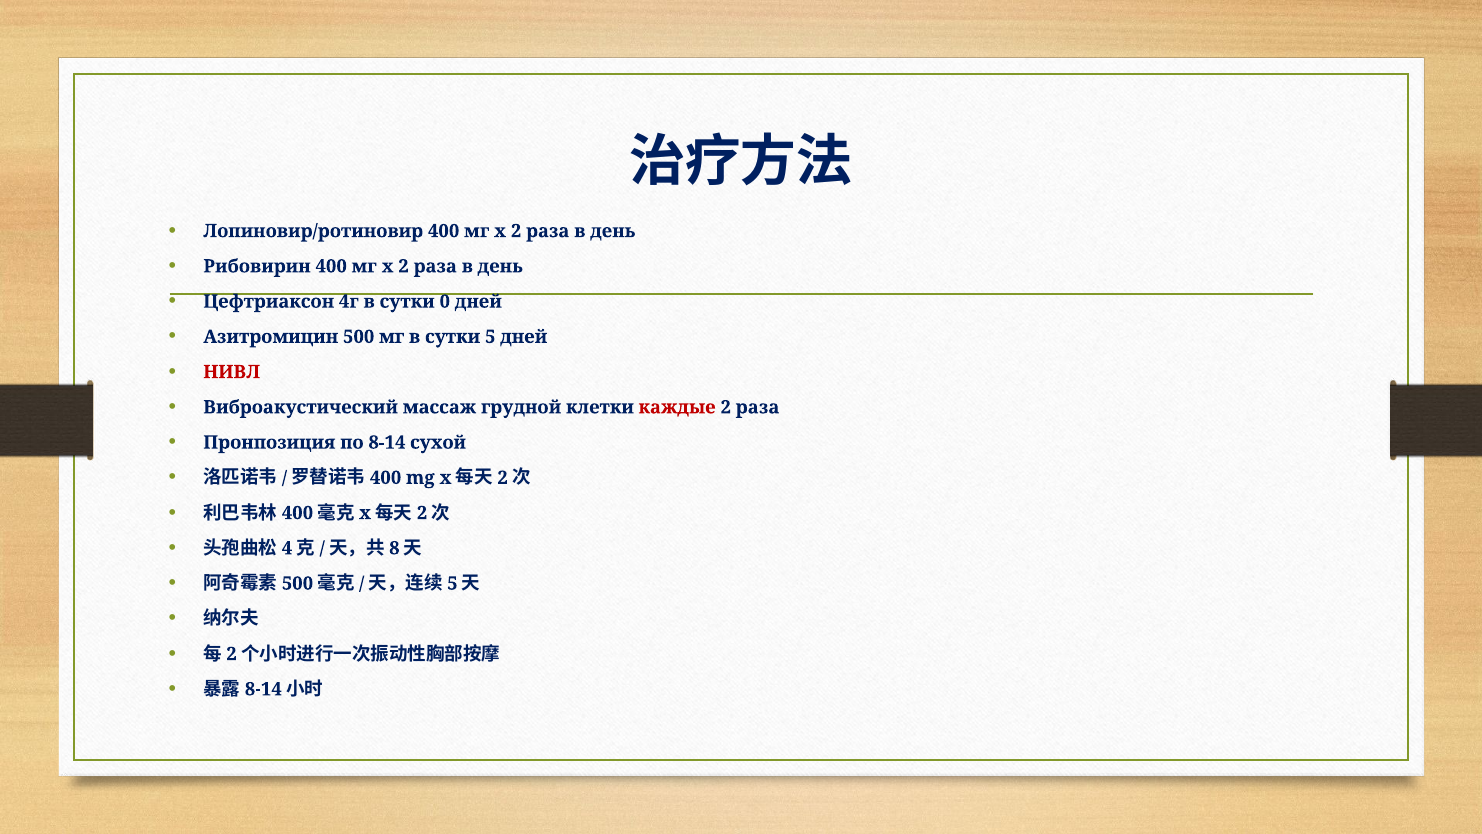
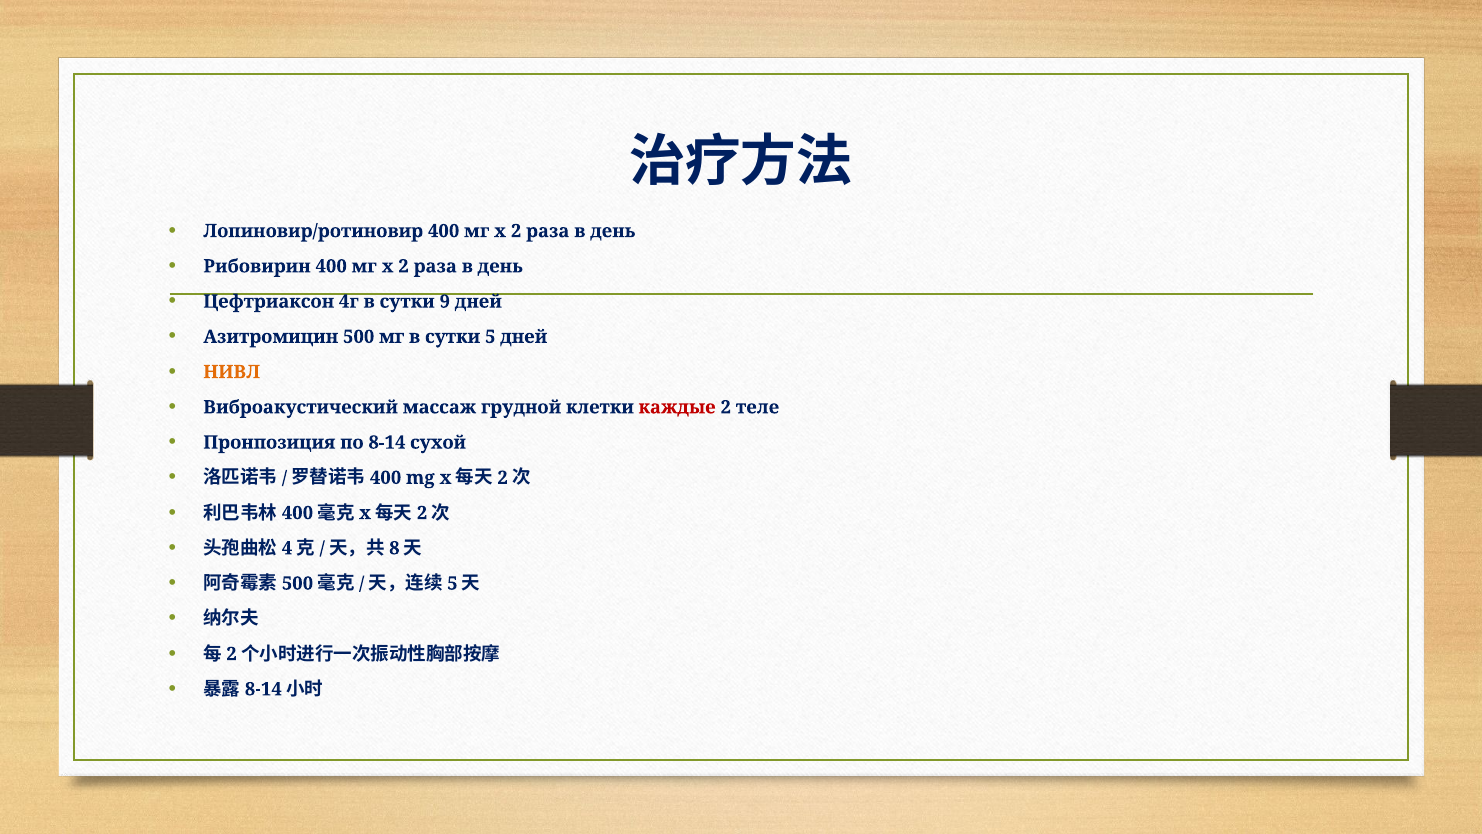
0: 0 -> 9 (445, 301)
НИВЛ colour: red -> orange (232, 372)
раза: раза -> теле (758, 407)
